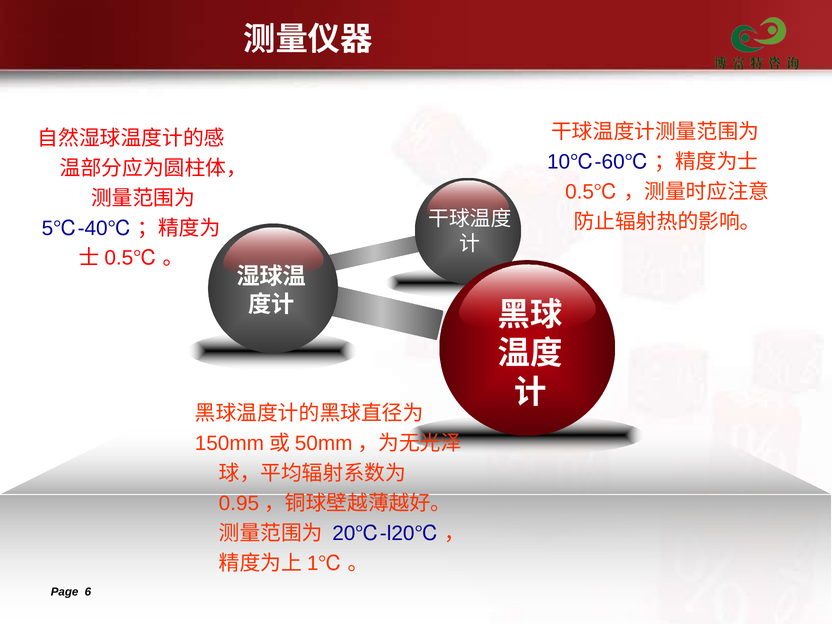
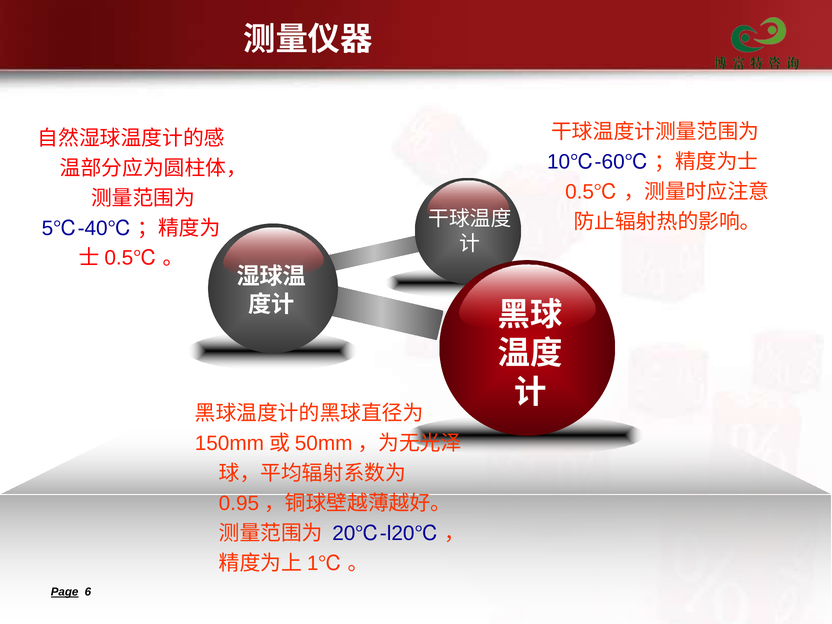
Page underline: none -> present (65, 592)
